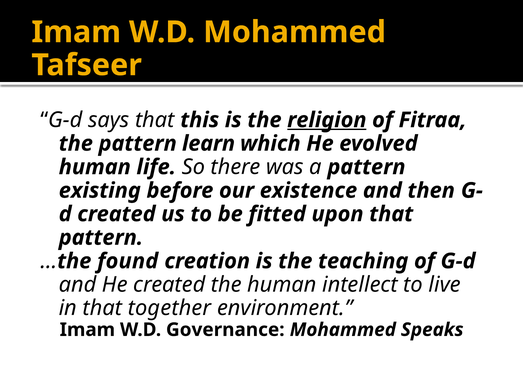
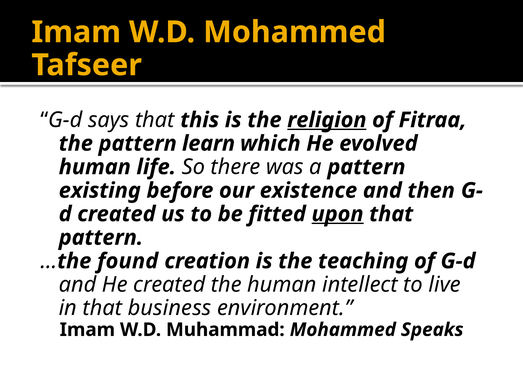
upon underline: none -> present (338, 214)
together: together -> business (170, 308)
Governance: Governance -> Muhammad (225, 330)
